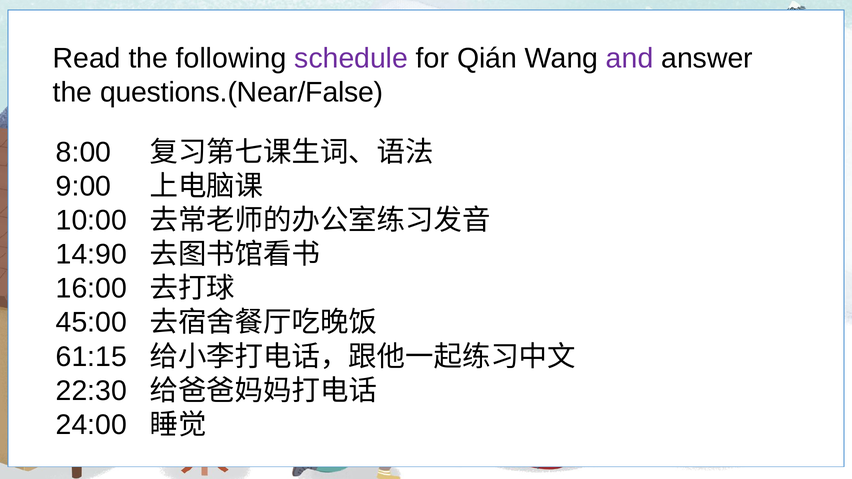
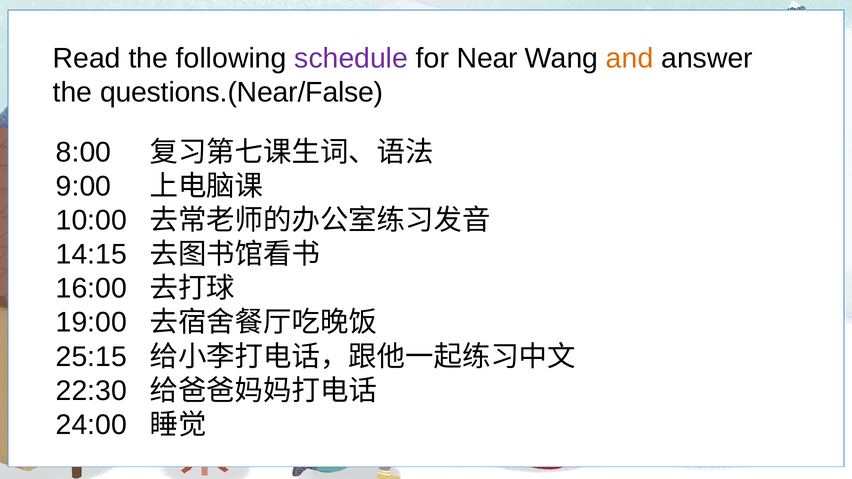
Qián: Qián -> Near (487, 59)
and colour: purple -> orange (630, 59)
14:90: 14:90 -> 14:15 (91, 255)
45:00: 45:00 -> 19:00 (91, 323)
61:15: 61:15 -> 25:15 (91, 357)
